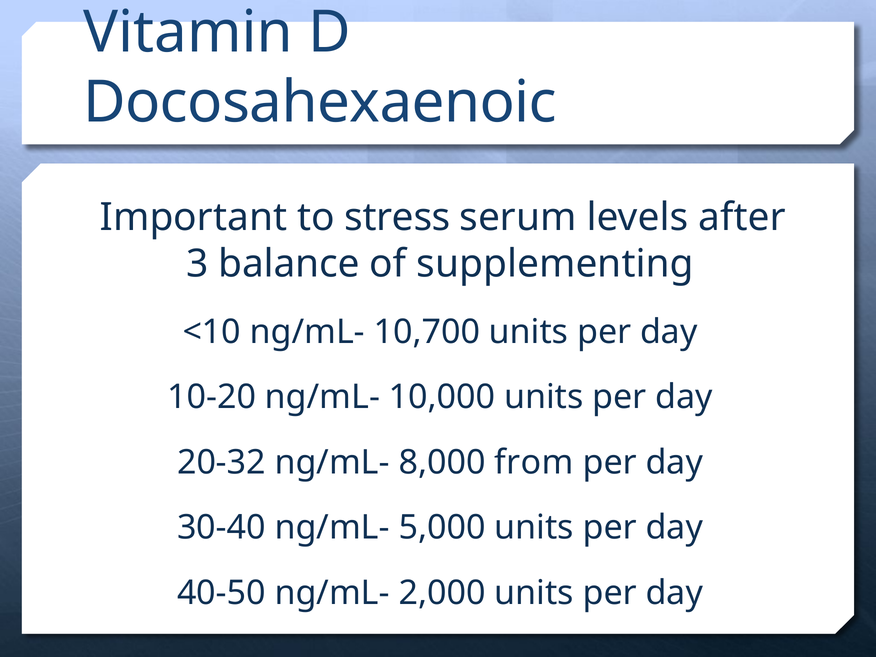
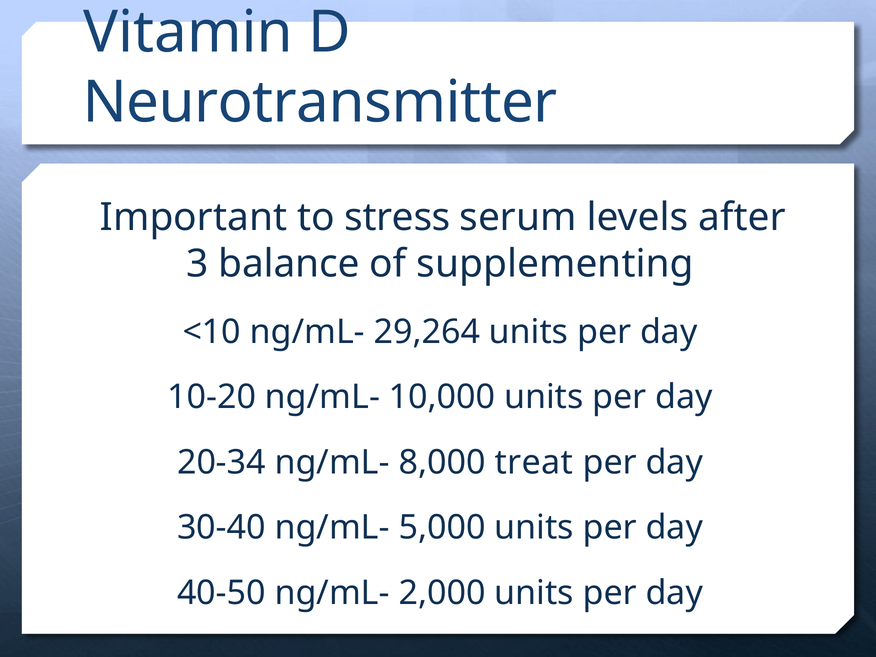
Docosahexaenoic: Docosahexaenoic -> Neurotransmitter (320, 102)
10,700: 10,700 -> 29,264 (427, 332)
20-32: 20-32 -> 20-34 (221, 462)
from: from -> treat (534, 462)
